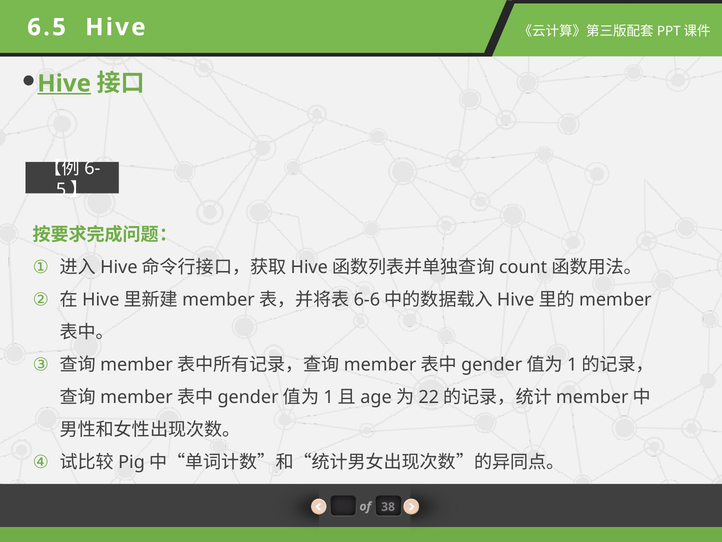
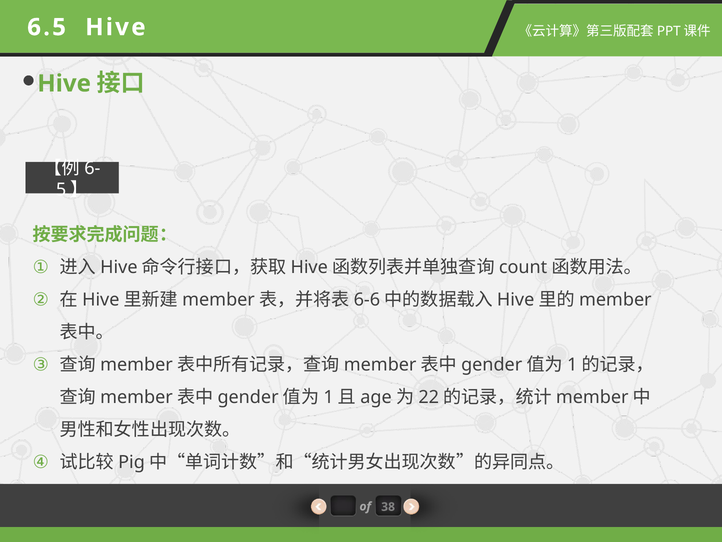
Hive underline: present -> none (64, 83)
